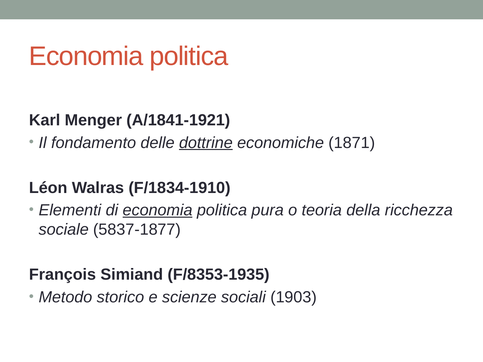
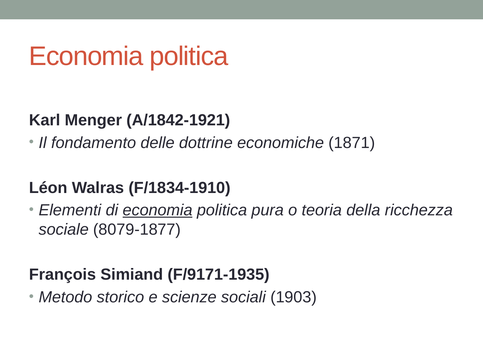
A/1841-1921: A/1841-1921 -> A/1842-1921 (178, 120)
dottrine underline: present -> none (206, 143)
5837-1877: 5837-1877 -> 8079-1877 (137, 230)
F/8353-1935: F/8353-1935 -> F/9171-1935 (219, 275)
